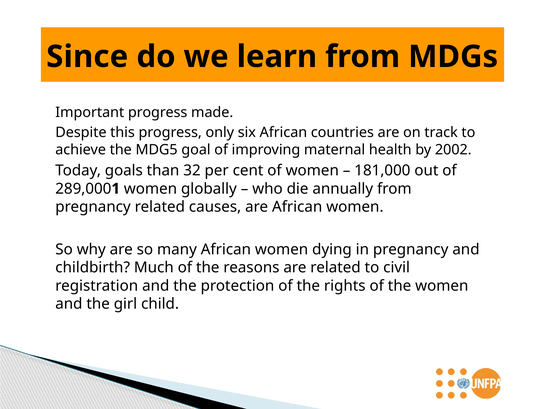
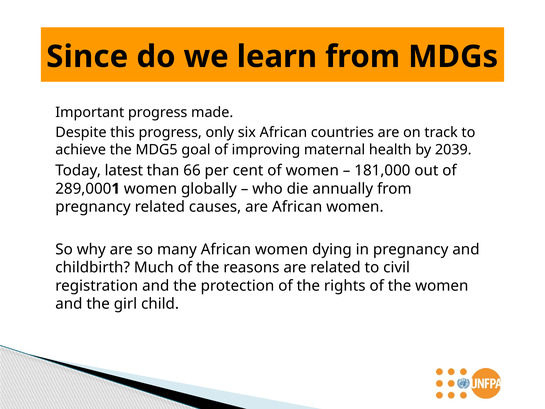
2002: 2002 -> 2039 (453, 150)
goals: goals -> latest (124, 170)
32: 32 -> 66 (192, 170)
